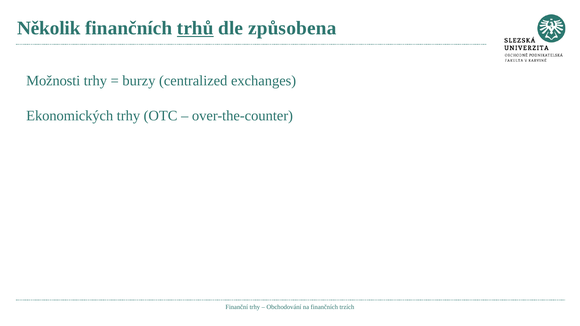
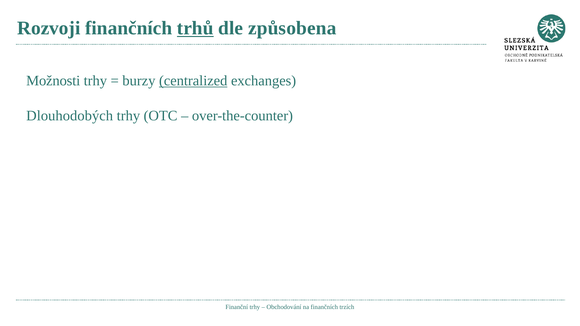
Několik: Několik -> Rozvoji (49, 28)
centralized underline: none -> present (193, 81)
Ekonomických: Ekonomických -> Dlouhodobých (70, 116)
